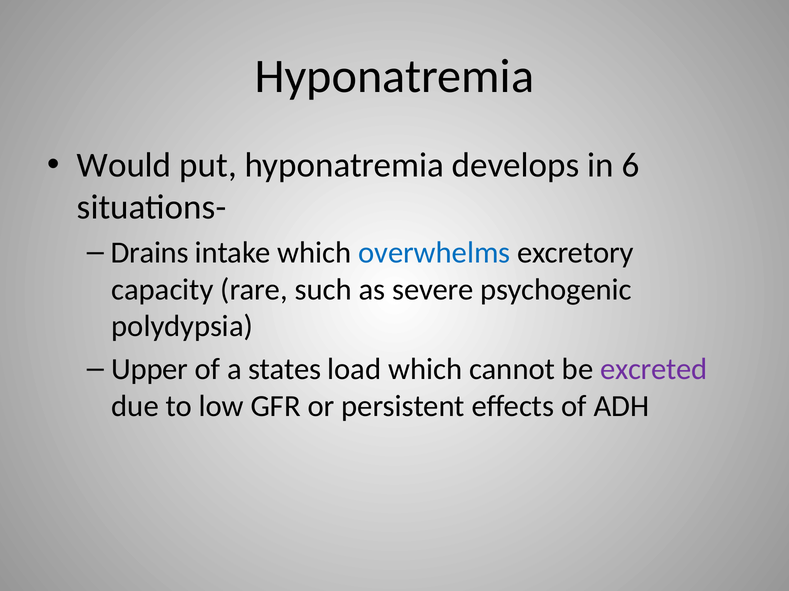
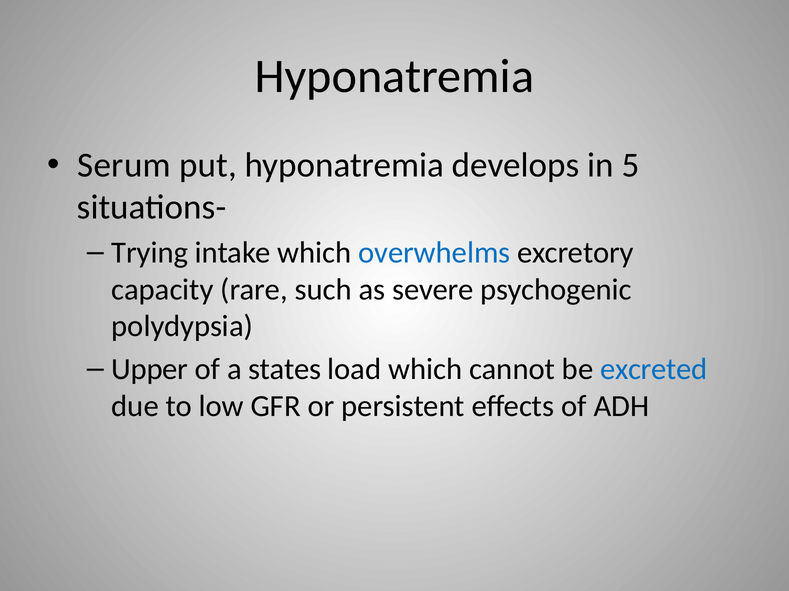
Would: Would -> Serum (124, 166)
6: 6 -> 5 (631, 166)
Drains: Drains -> Trying (150, 253)
excreted colour: purple -> blue (654, 370)
